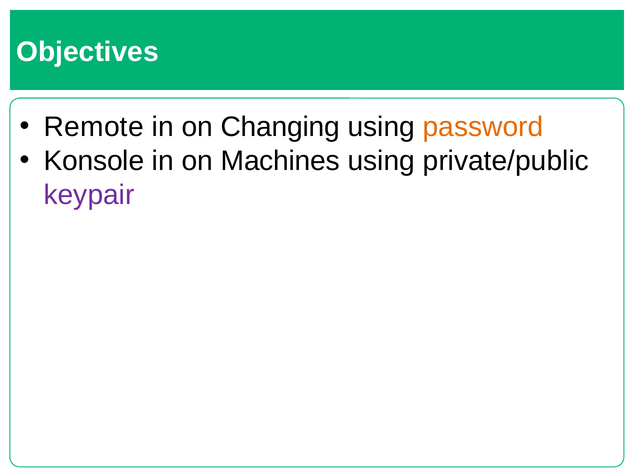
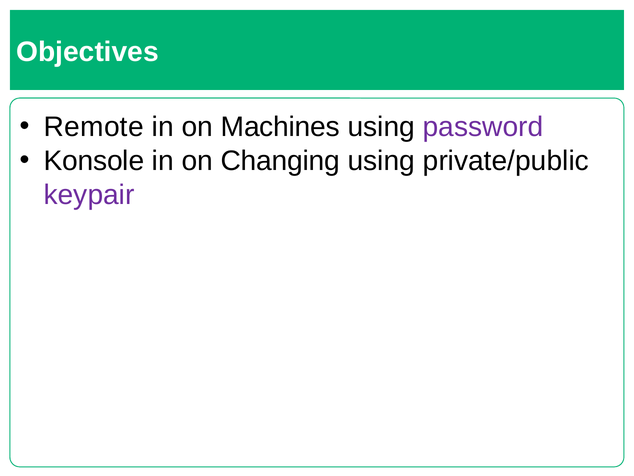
Changing: Changing -> Machines (280, 127)
password colour: orange -> purple (483, 127)
Machines: Machines -> Changing (280, 161)
